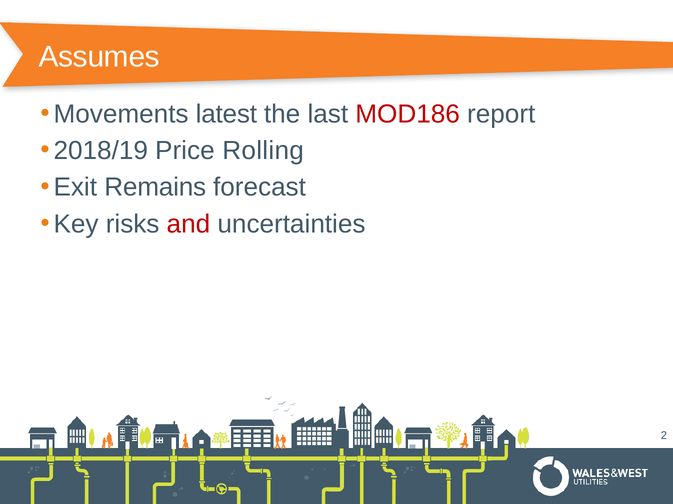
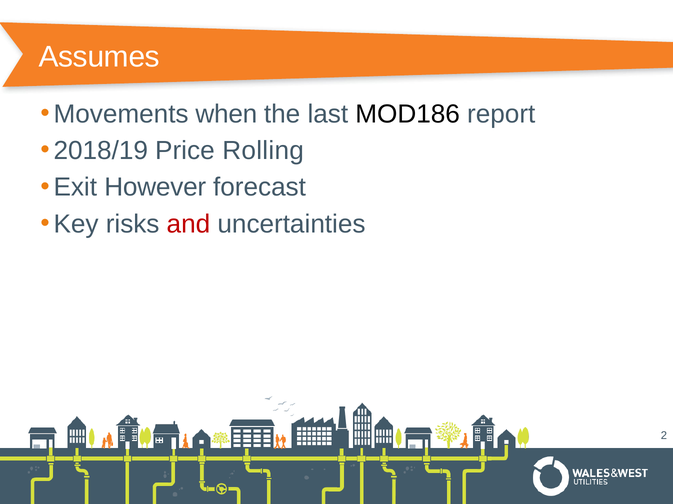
latest: latest -> when (226, 114)
MOD186 colour: red -> black (408, 114)
Remains: Remains -> However (155, 188)
